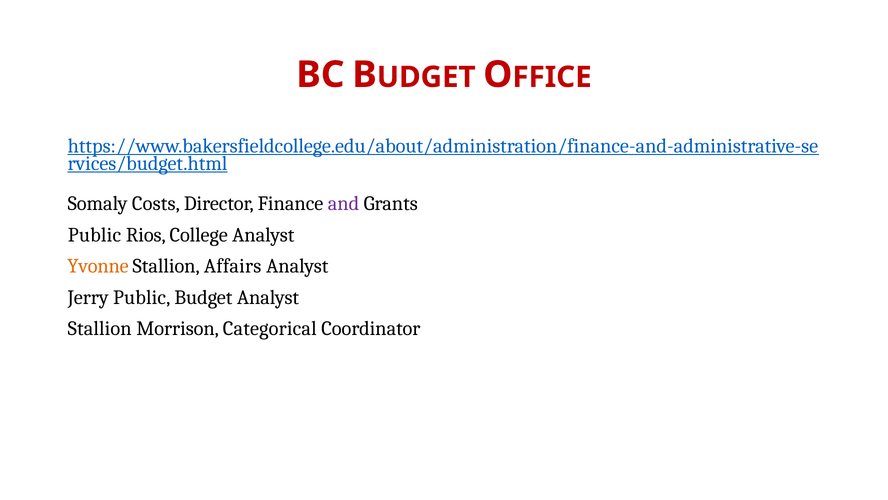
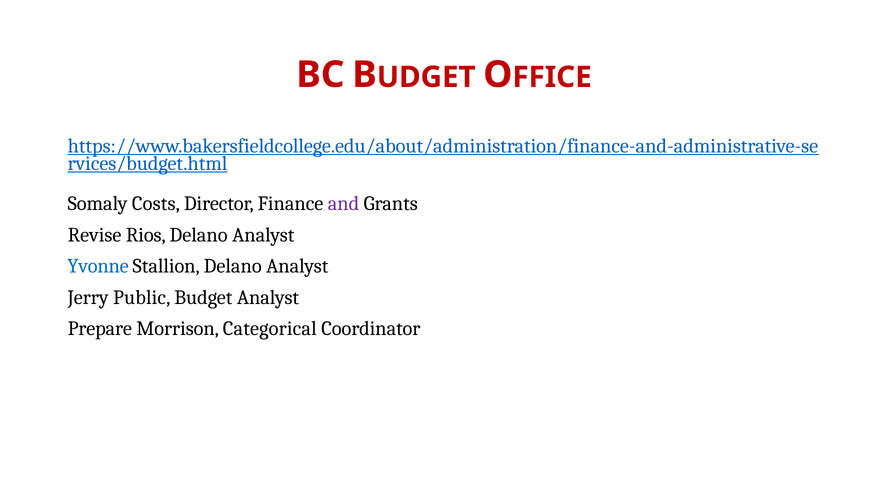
Public: Public -> Revise (95, 235)
Rios College: College -> Delano (199, 235)
Yvonne colour: orange -> blue (98, 266)
Stallion Affairs: Affairs -> Delano (233, 266)
Stallion: Stallion -> Prepare (100, 328)
